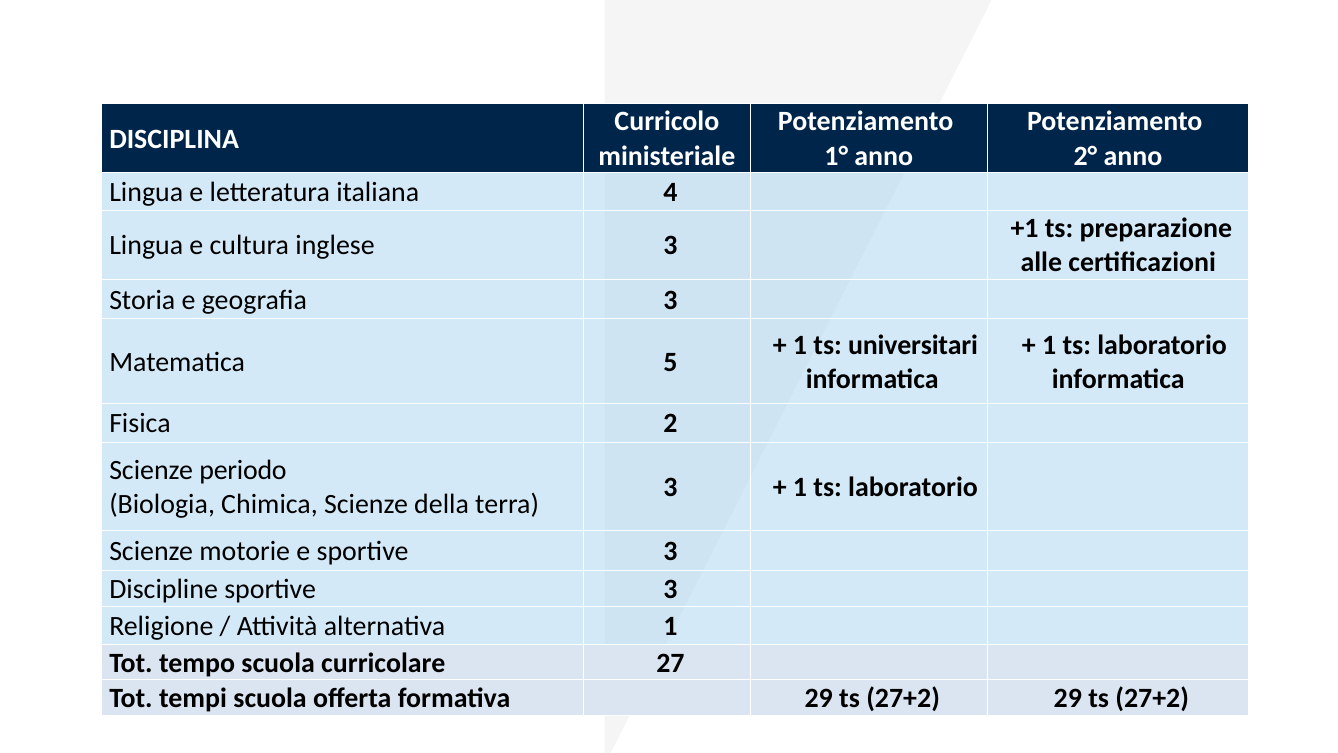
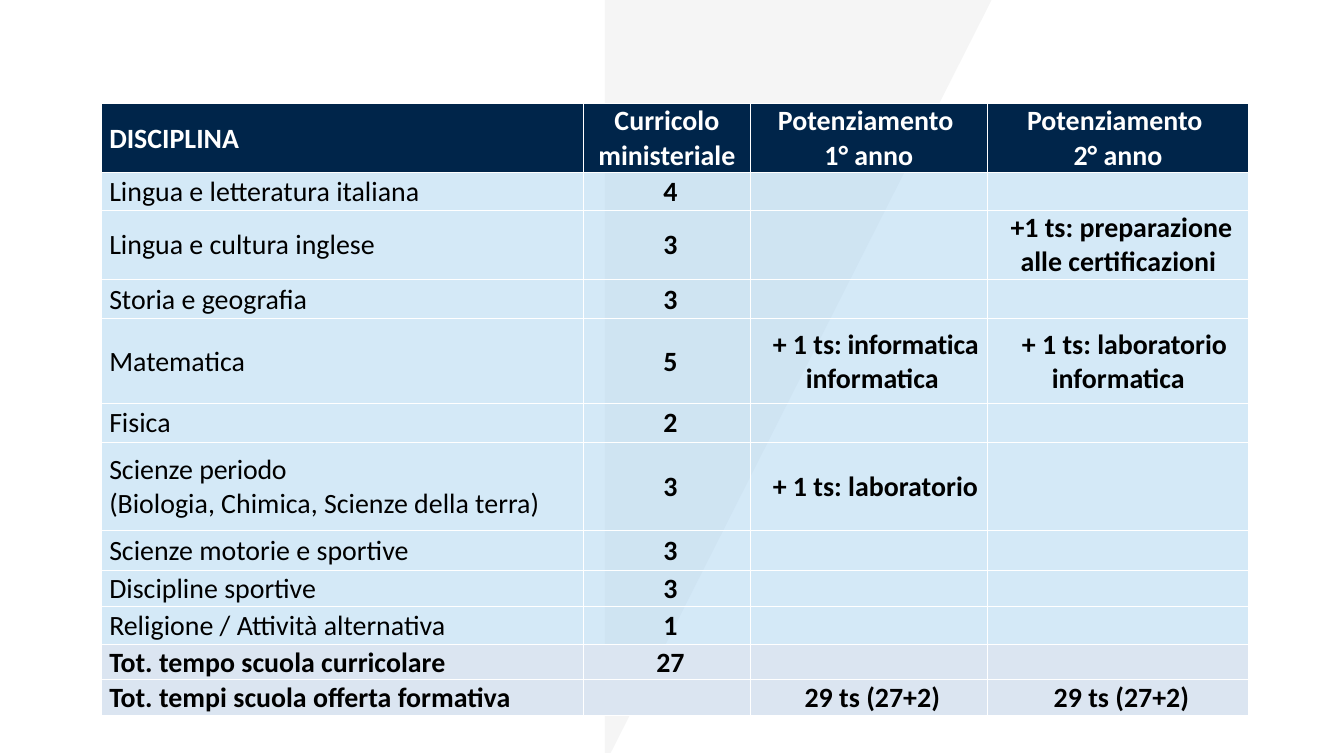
ts universitari: universitari -> informatica (913, 345)
